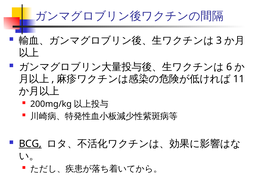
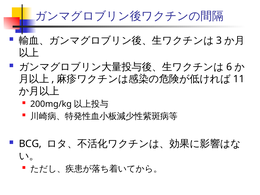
BCG underline: present -> none (30, 144)
